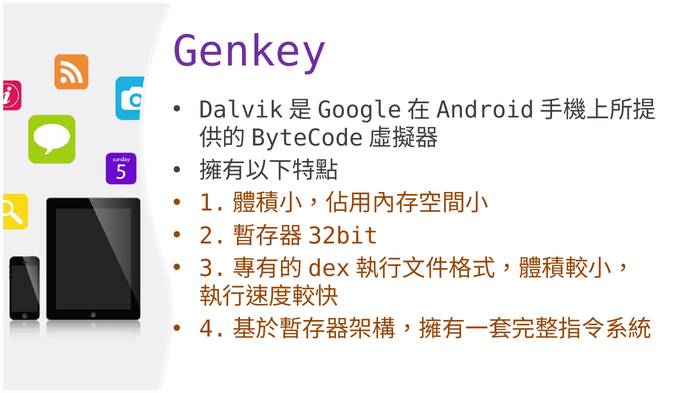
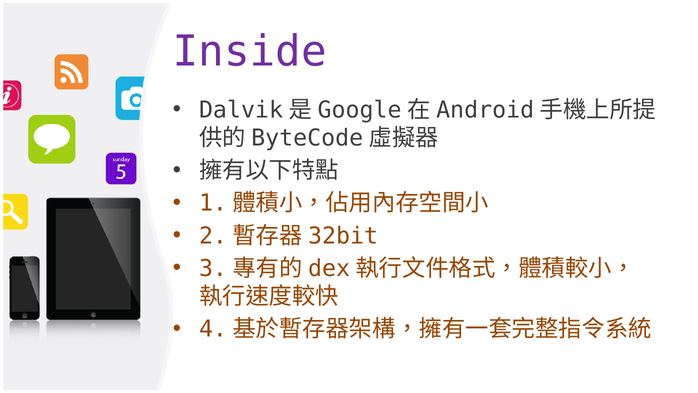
Genkey: Genkey -> Inside (250, 51)
